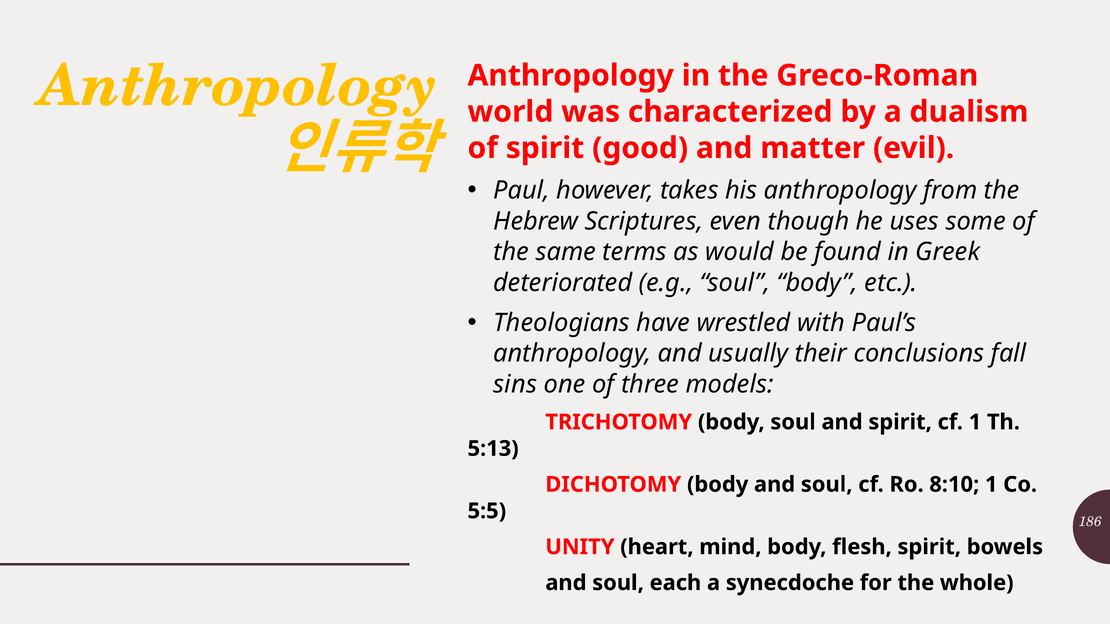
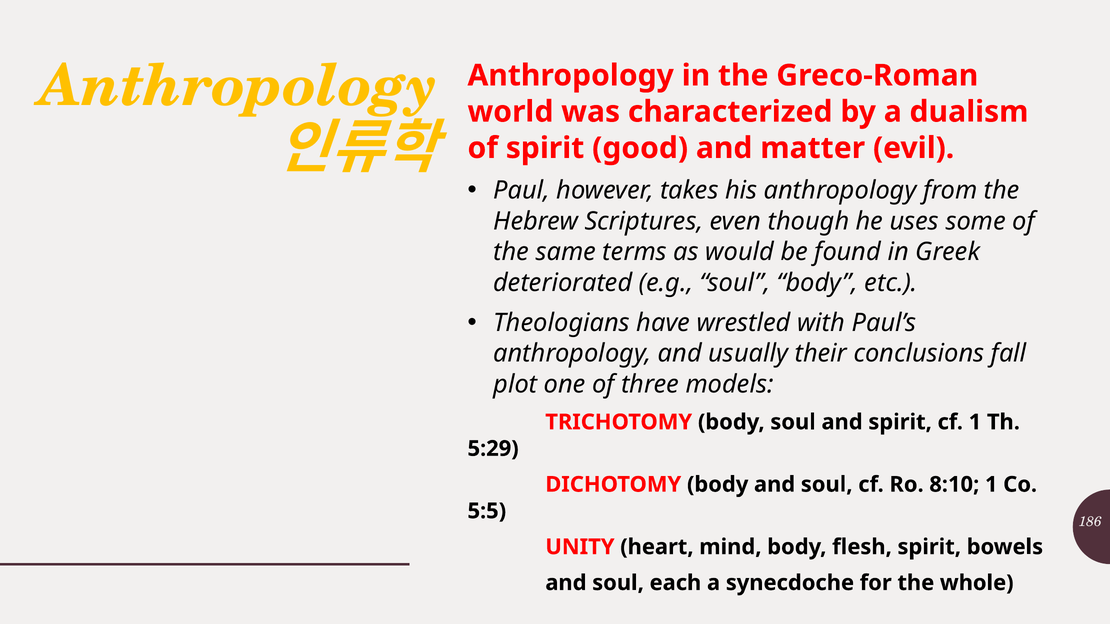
sins: sins -> plot (515, 385)
5:13: 5:13 -> 5:29 (493, 449)
